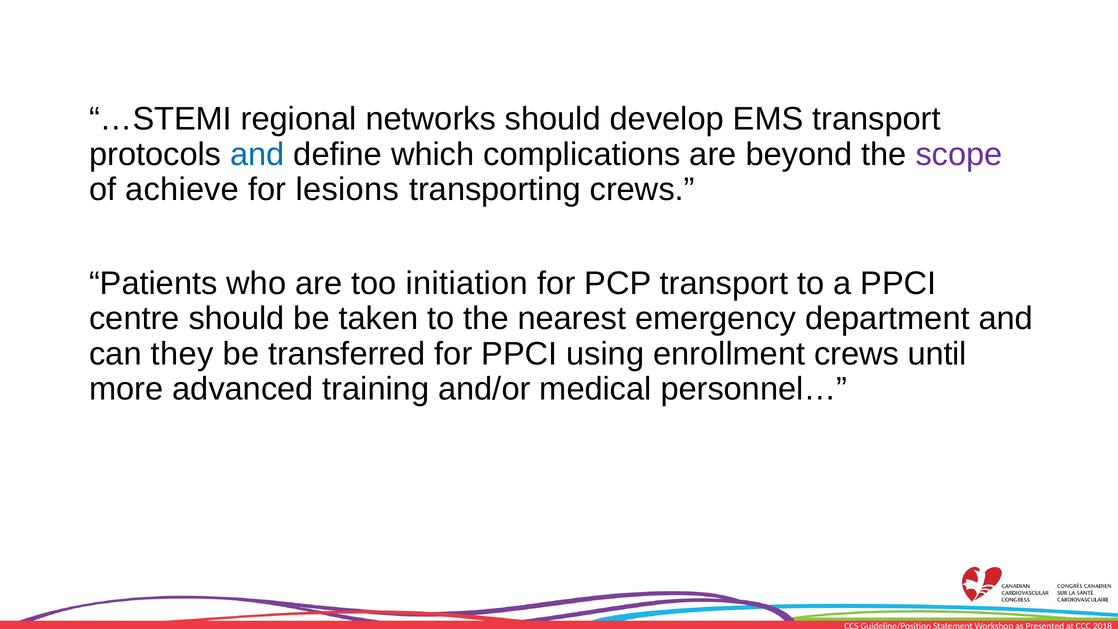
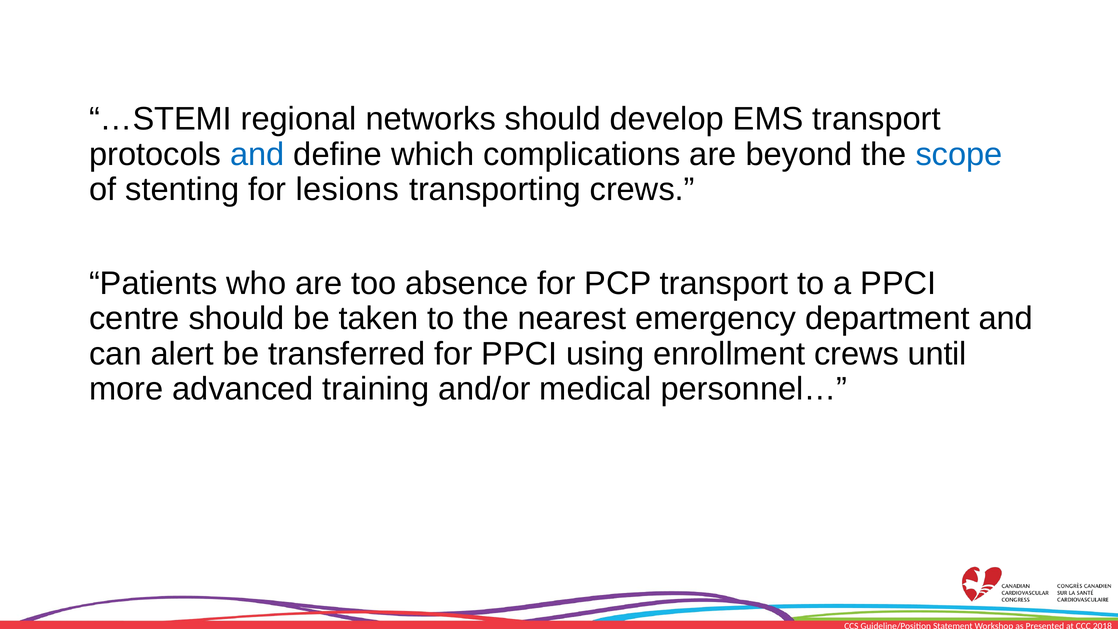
scope colour: purple -> blue (959, 154)
achieve: achieve -> stenting (182, 190)
initiation: initiation -> absence (467, 283)
they: they -> alert (182, 354)
